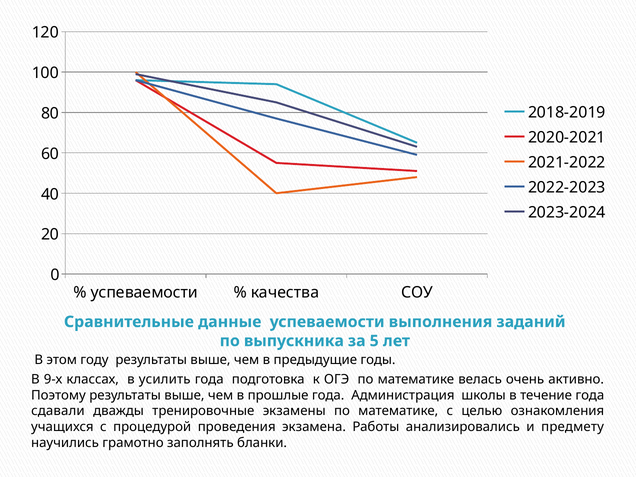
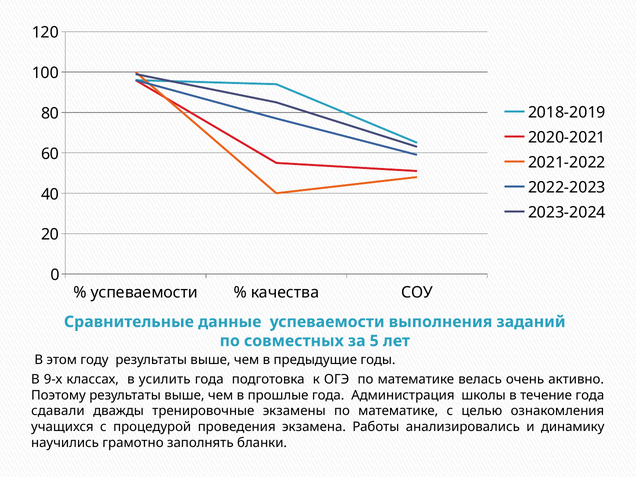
выпускника: выпускника -> совместных (294, 341)
предмету: предмету -> динамику (573, 427)
